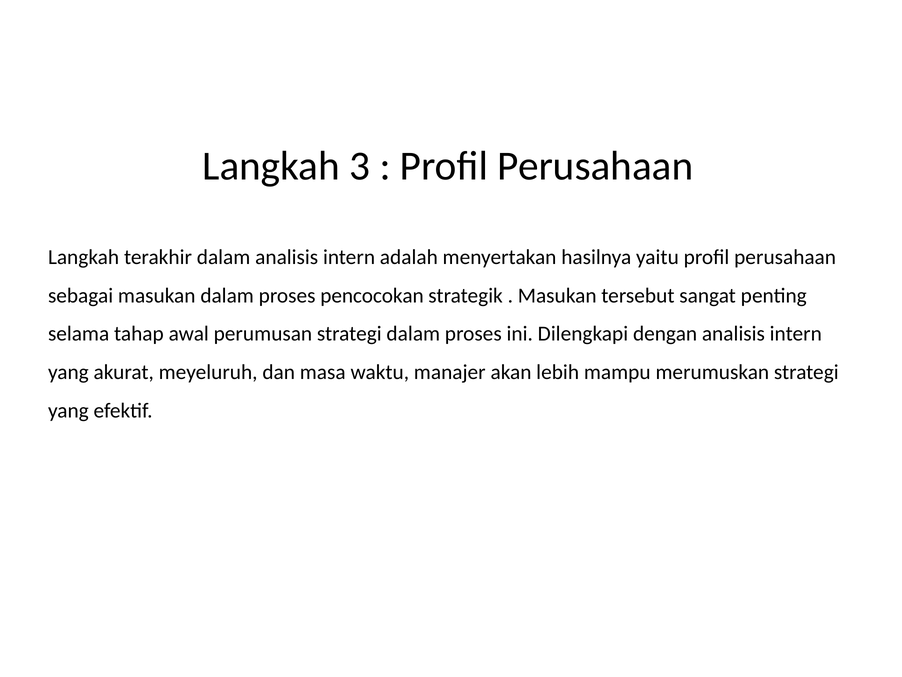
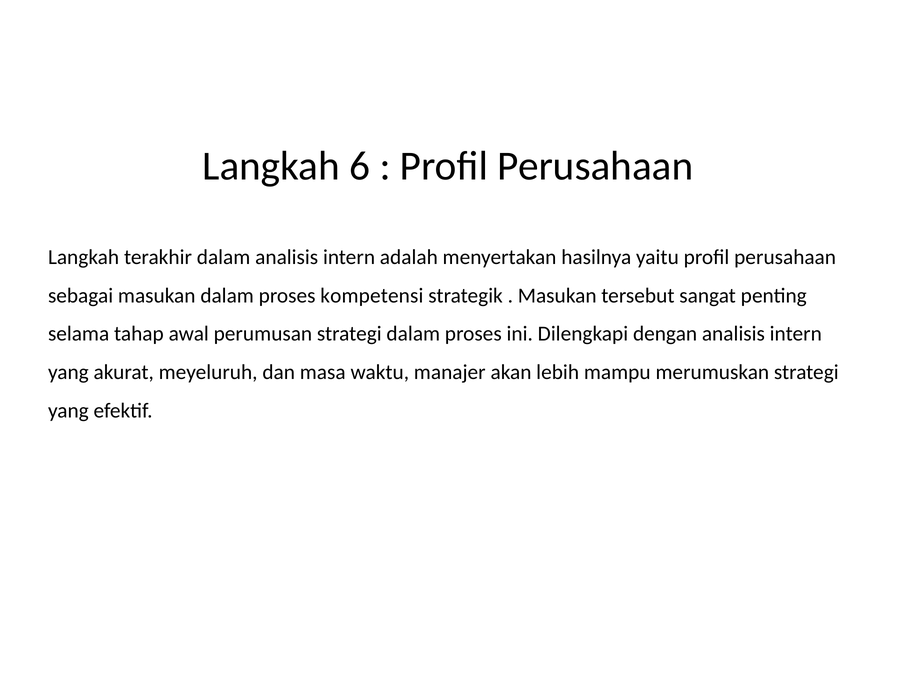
3: 3 -> 6 (360, 166)
pencocokan: pencocokan -> kompetensi (372, 295)
